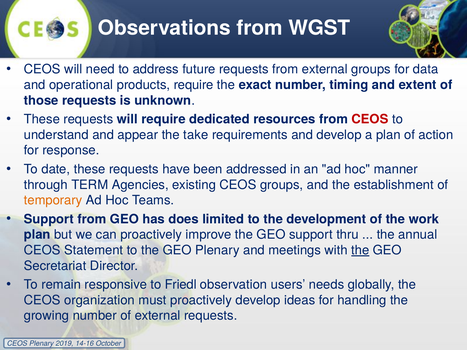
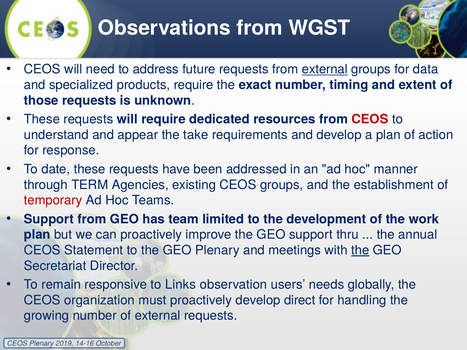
external underline: none -> present (325, 69)
operational: operational -> specialized (81, 85)
temporary colour: orange -> red (53, 200)
does: does -> team (184, 219)
Friedl: Friedl -> Links (181, 285)
ideas: ideas -> direct (300, 300)
